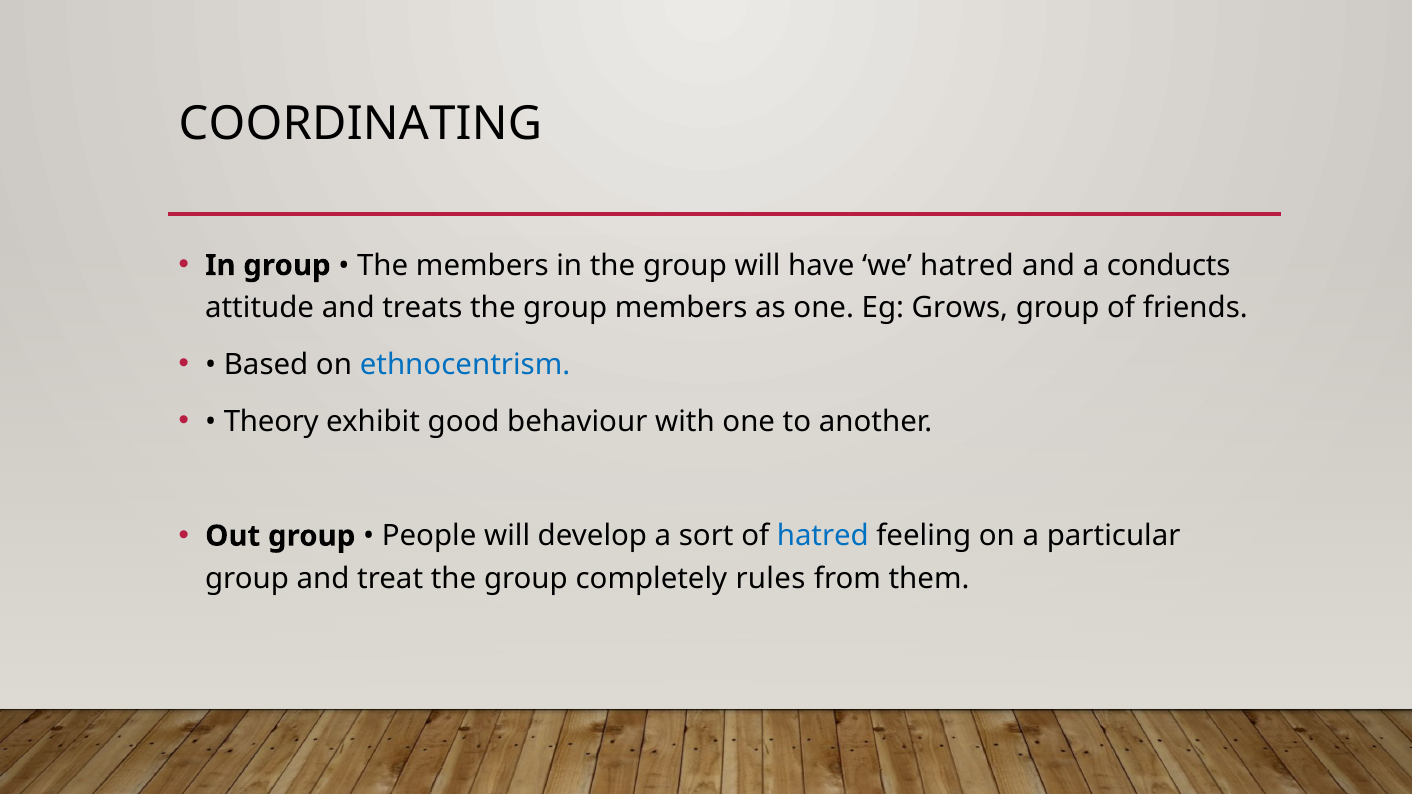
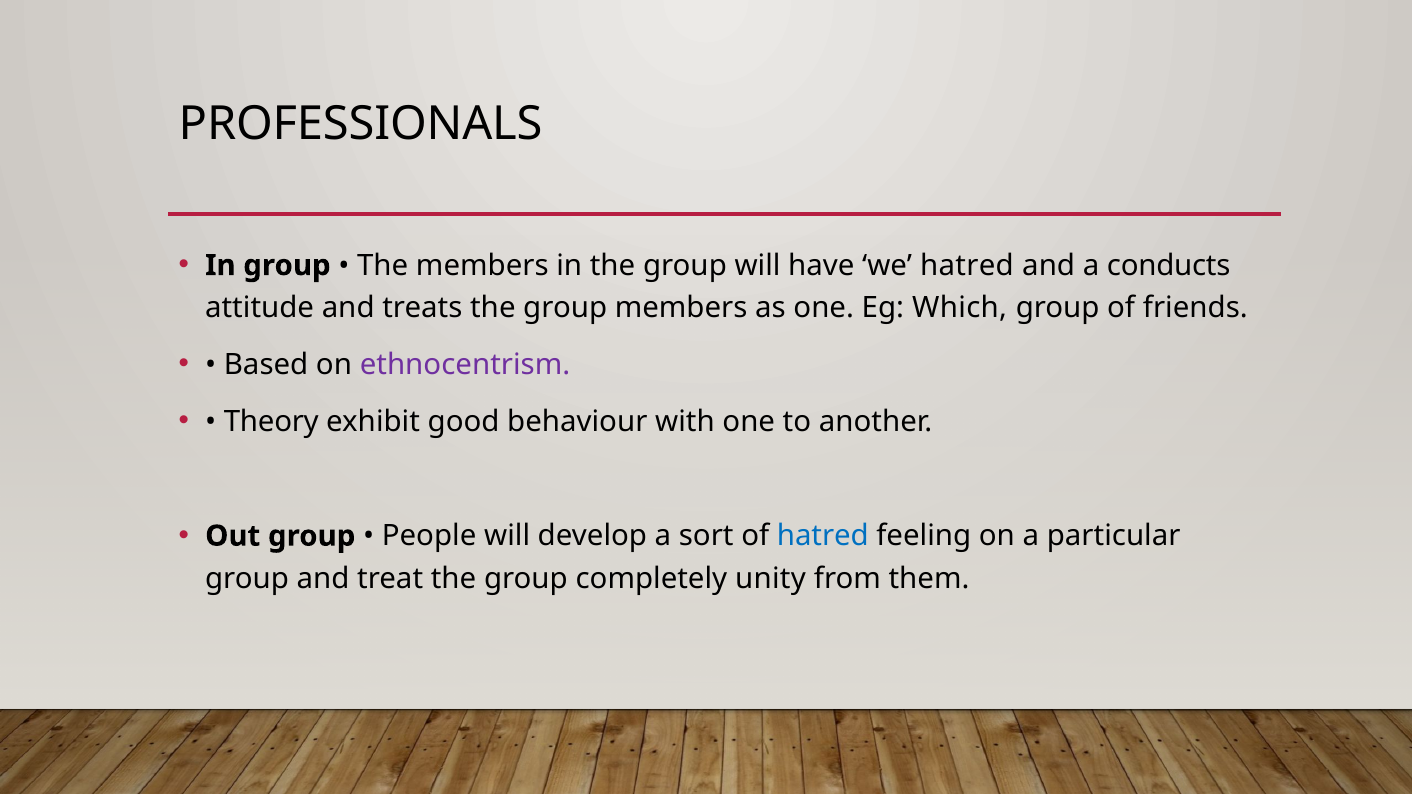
COORDINATING: COORDINATING -> PROFESSIONALS (361, 124)
Grows: Grows -> Which (960, 308)
ethnocentrism colour: blue -> purple (465, 365)
rules: rules -> unity (770, 579)
